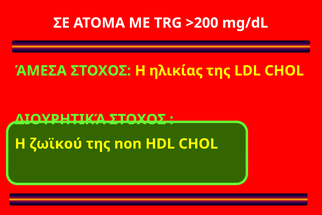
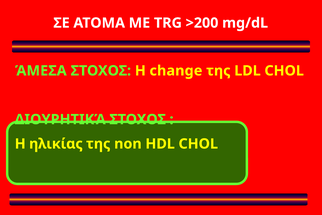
ηλικίας: ηλικίας -> change (176, 71)
ζωϊκού: ζωϊκού -> ηλικίας (56, 144)
